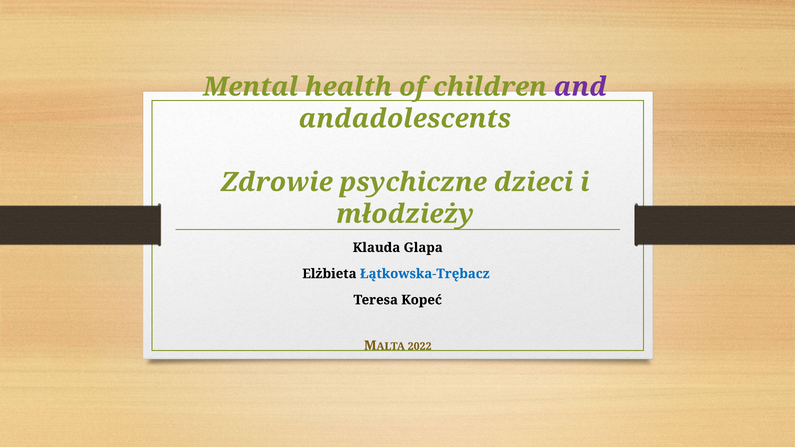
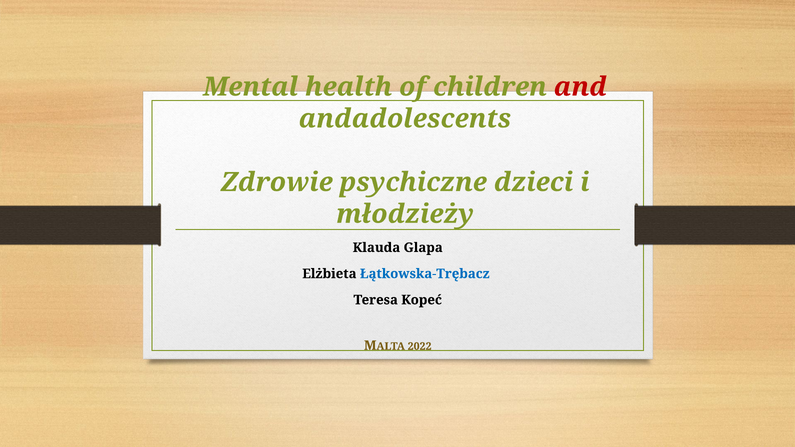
and colour: purple -> red (580, 87)
